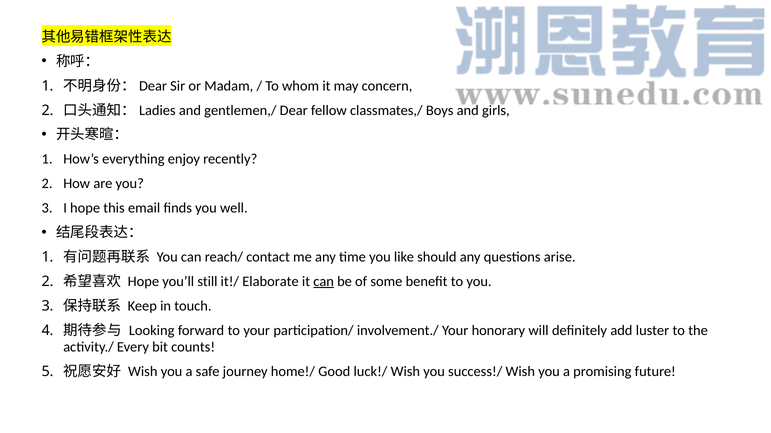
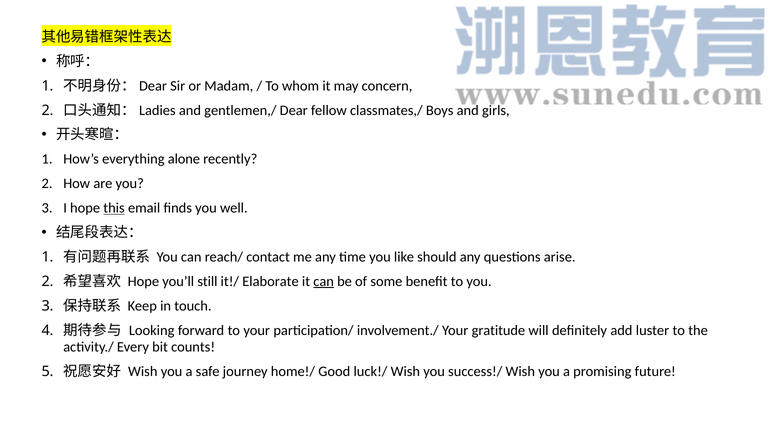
enjoy: enjoy -> alone (184, 159)
this underline: none -> present (114, 208)
honorary: honorary -> gratitude (498, 331)
